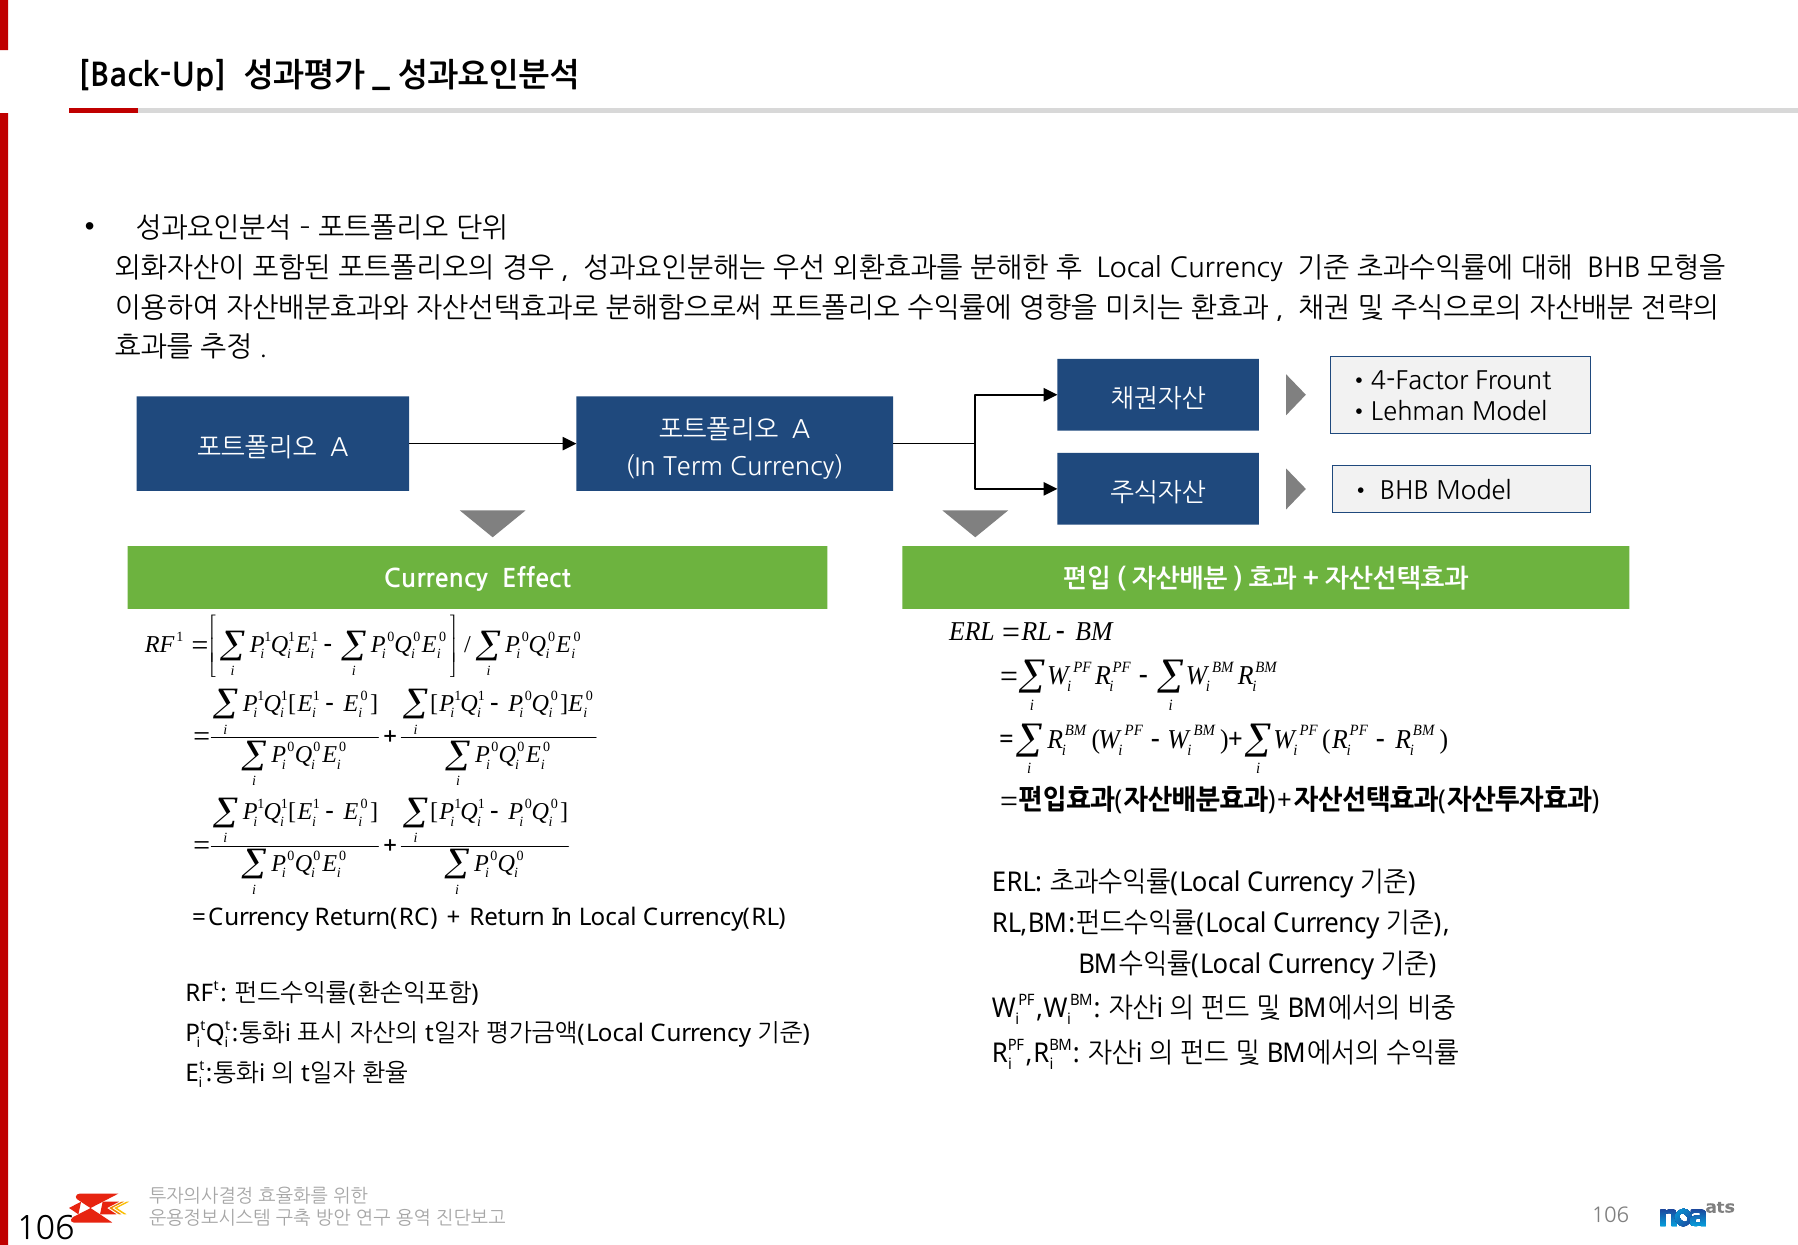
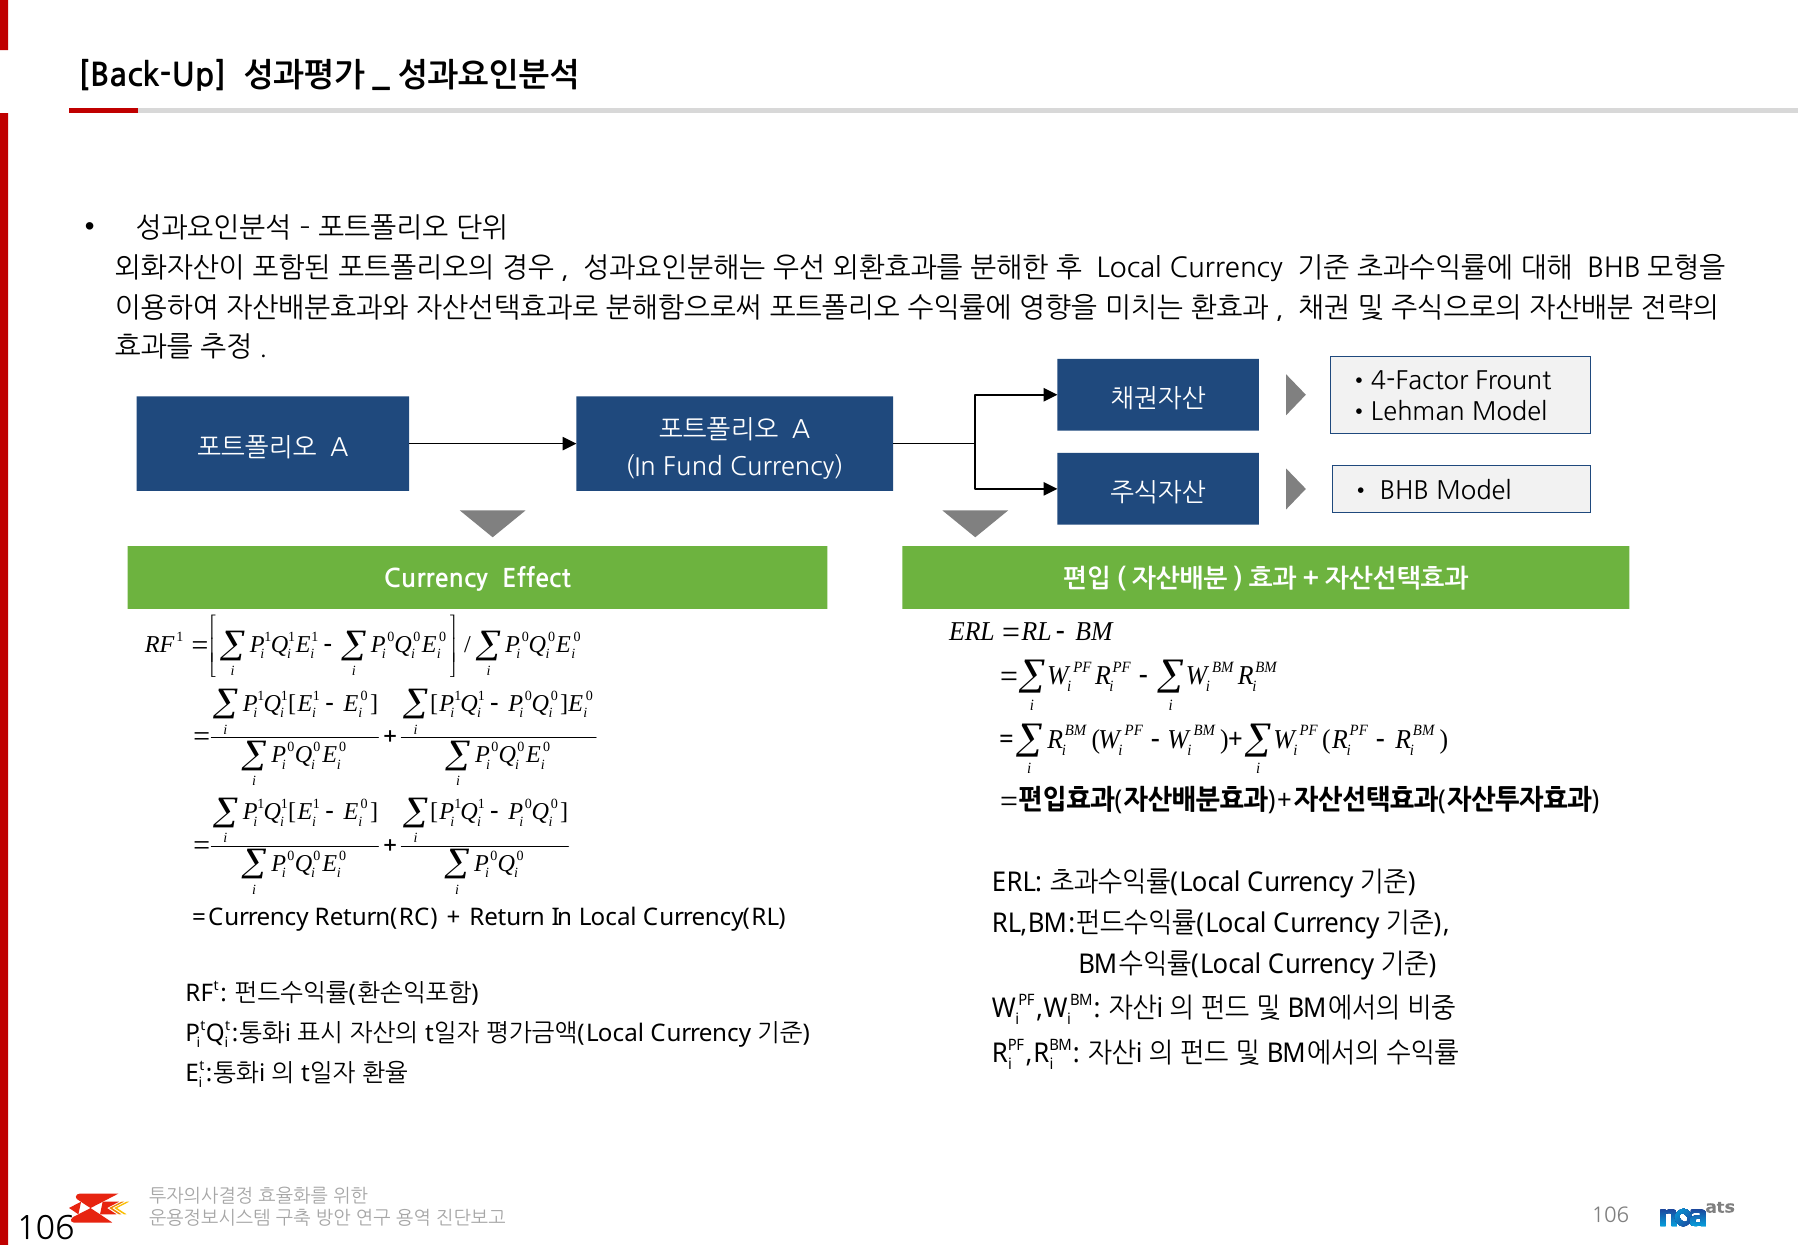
Term: Term -> Fund (693, 467)
